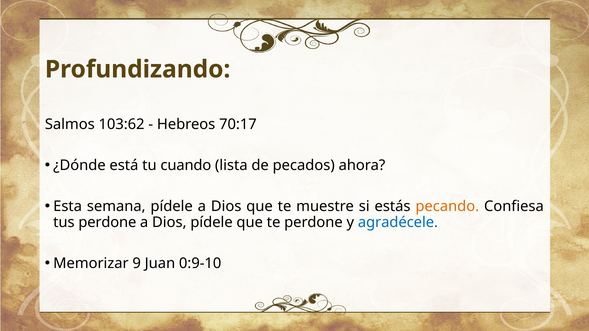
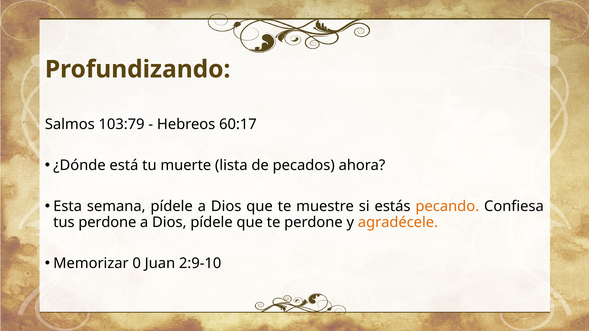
103:62: 103:62 -> 103:79 (122, 125)
70:17: 70:17 -> 60:17 (238, 125)
cuando: cuando -> muerte (186, 166)
agradécele colour: blue -> orange (398, 222)
9: 9 -> 0 (137, 263)
0:9-10: 0:9-10 -> 2:9-10 (200, 263)
